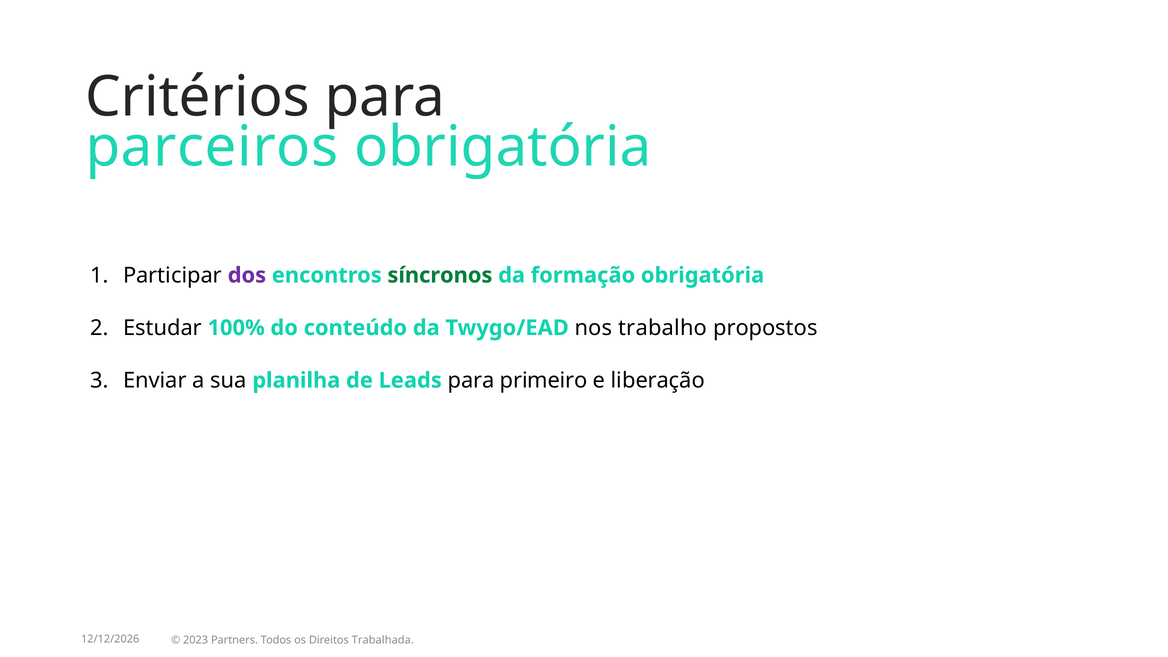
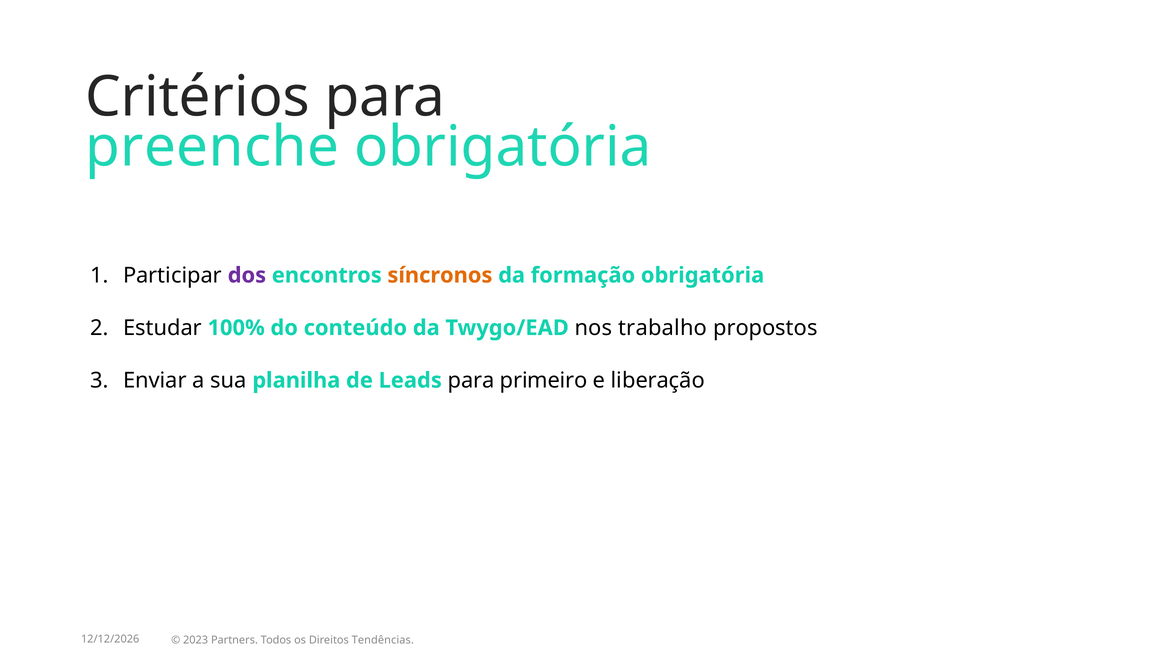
parceiros: parceiros -> preenche (212, 147)
síncronos colour: green -> orange (440, 275)
Trabalhada: Trabalhada -> Tendências (383, 640)
